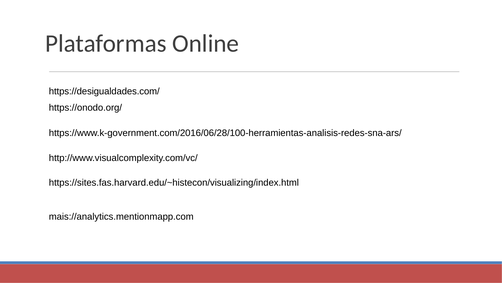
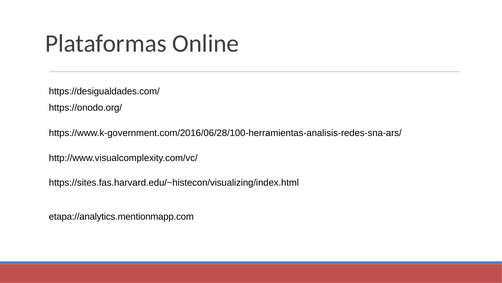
mais://analytics.mentionmapp.com: mais://analytics.mentionmapp.com -> etapa://analytics.mentionmapp.com (121, 216)
